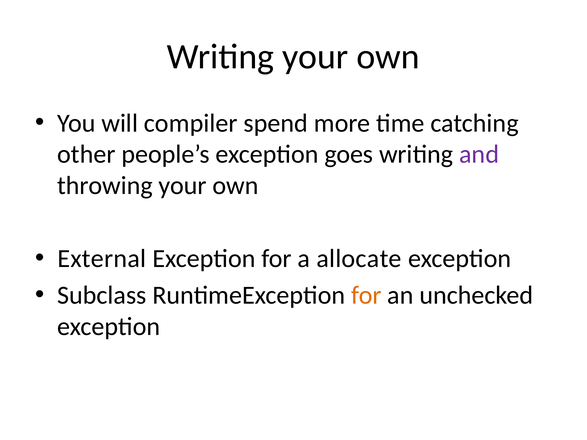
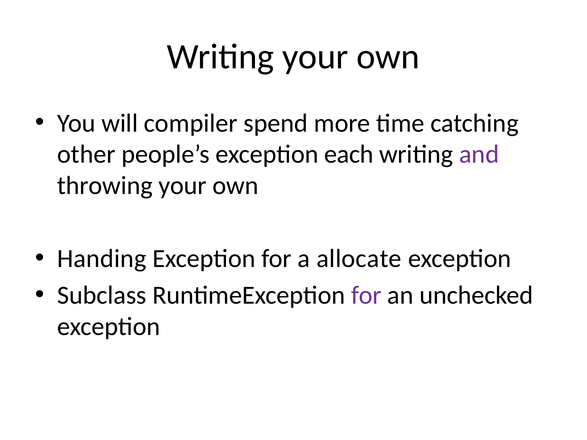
goes: goes -> each (349, 154)
External: External -> Handing (102, 259)
for colour: orange -> purple (366, 295)
